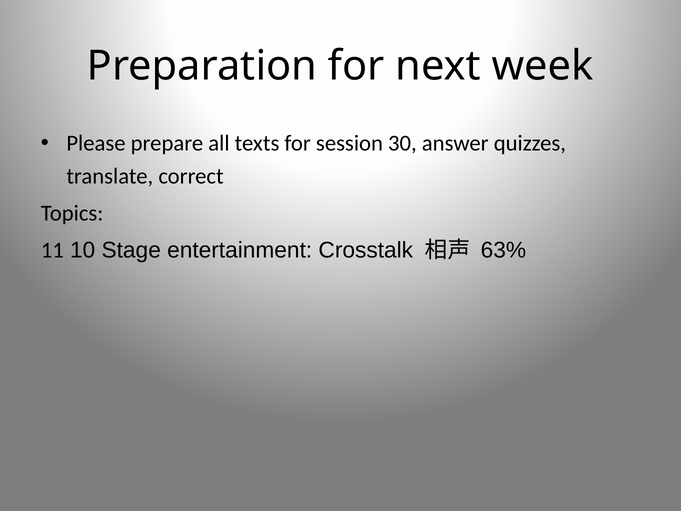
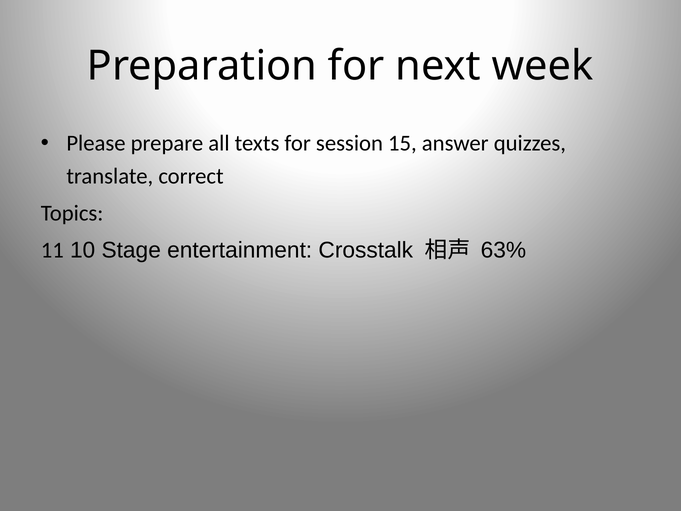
30: 30 -> 15 (402, 143)
